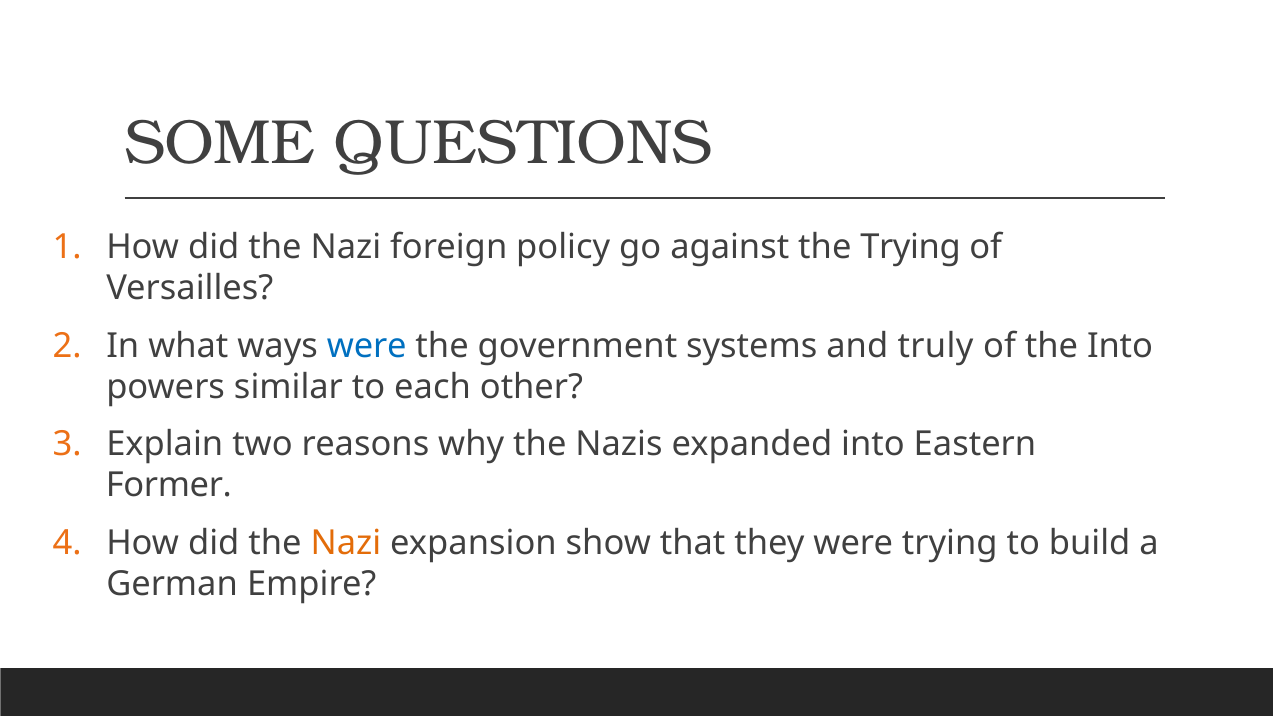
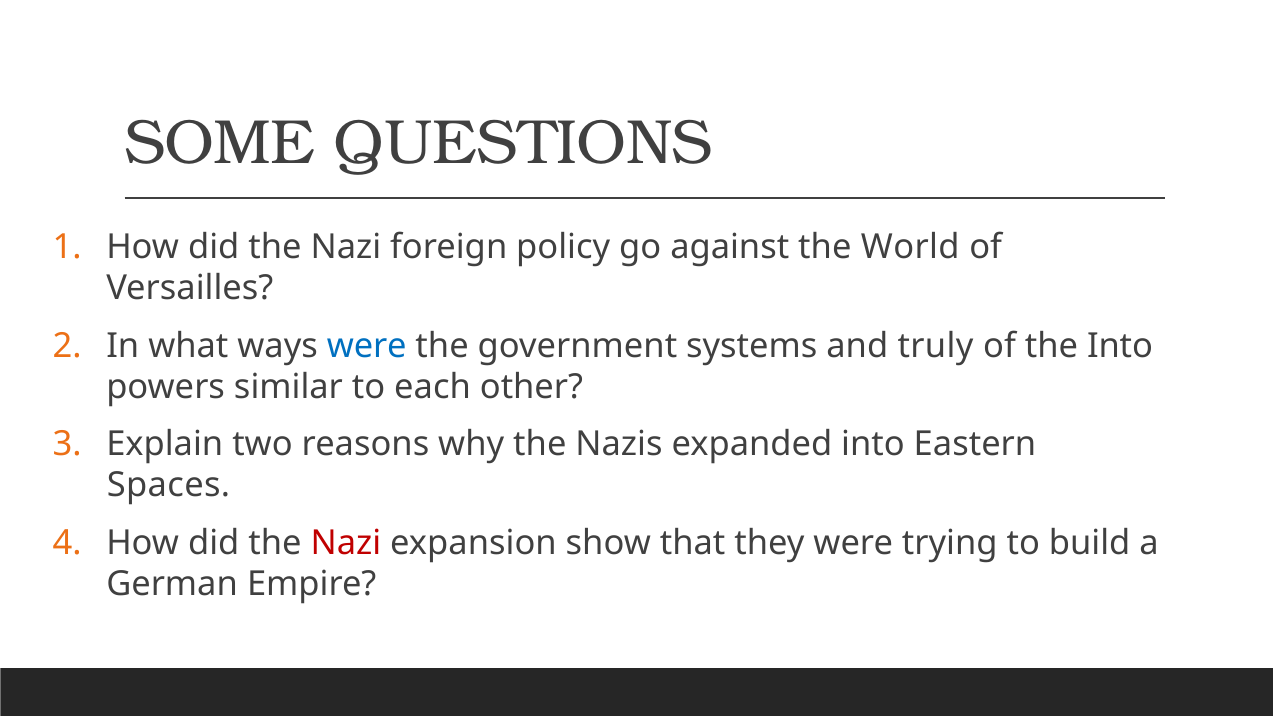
the Trying: Trying -> World (910, 248)
Former: Former -> Spaces (169, 486)
Nazi colour: orange -> red (346, 543)
